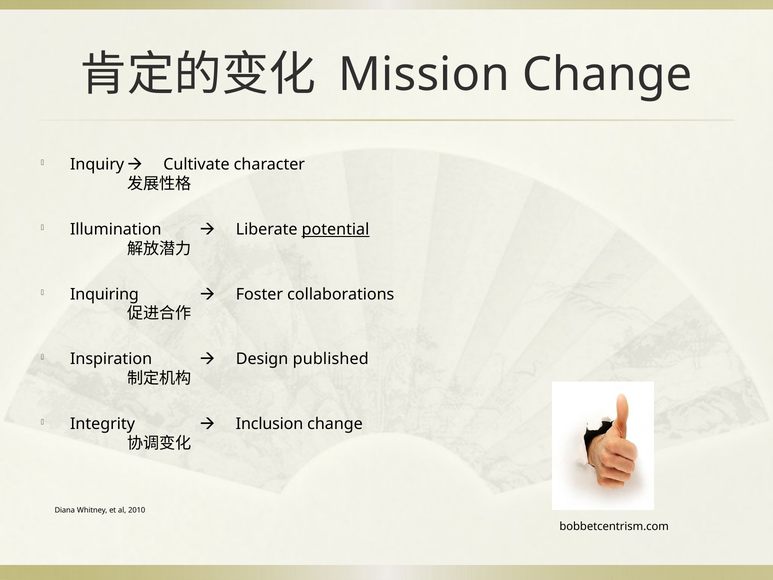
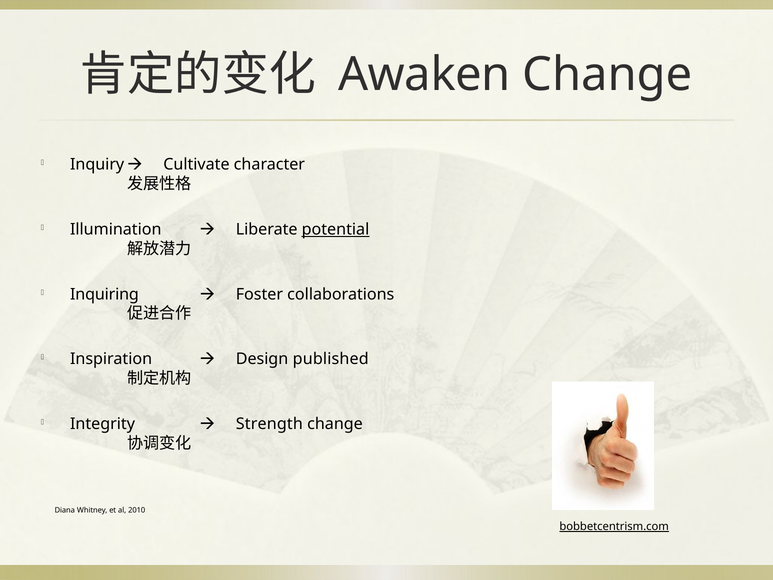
Mission: Mission -> Awaken (424, 75)
Inclusion: Inclusion -> Strength (269, 424)
bobbetcentrism.com underline: none -> present (614, 526)
